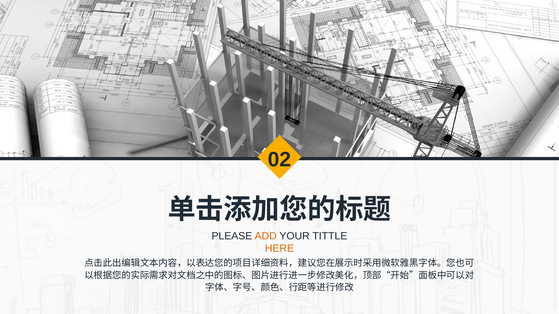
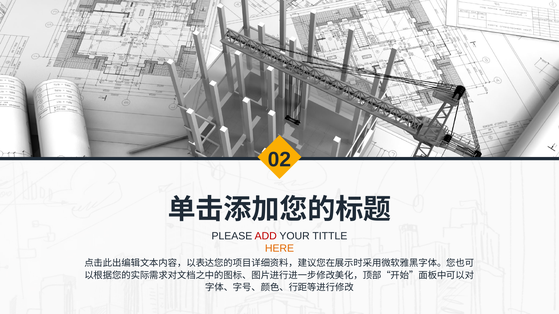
ADD colour: orange -> red (266, 236)
